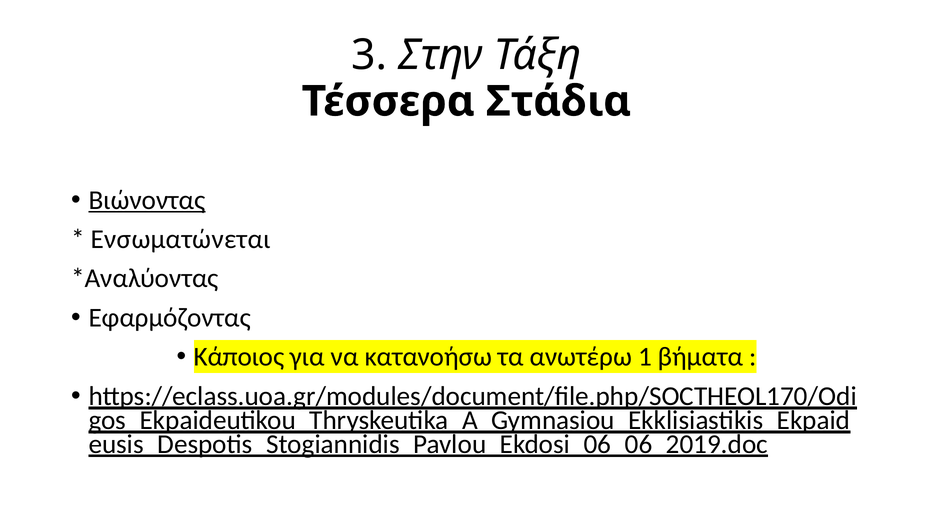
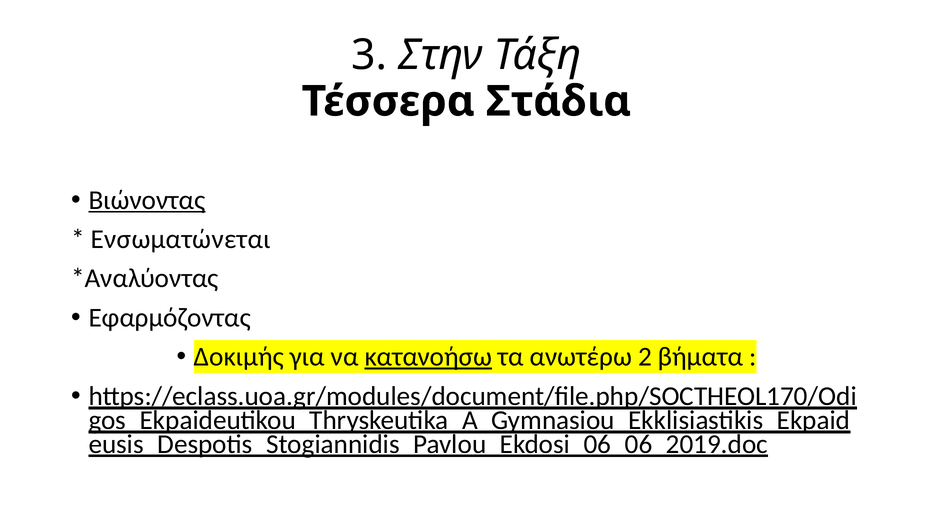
Κάποιος: Κάποιος -> Δοκιμής (239, 357)
κατανοήσω underline: none -> present (428, 357)
1: 1 -> 2 (645, 357)
